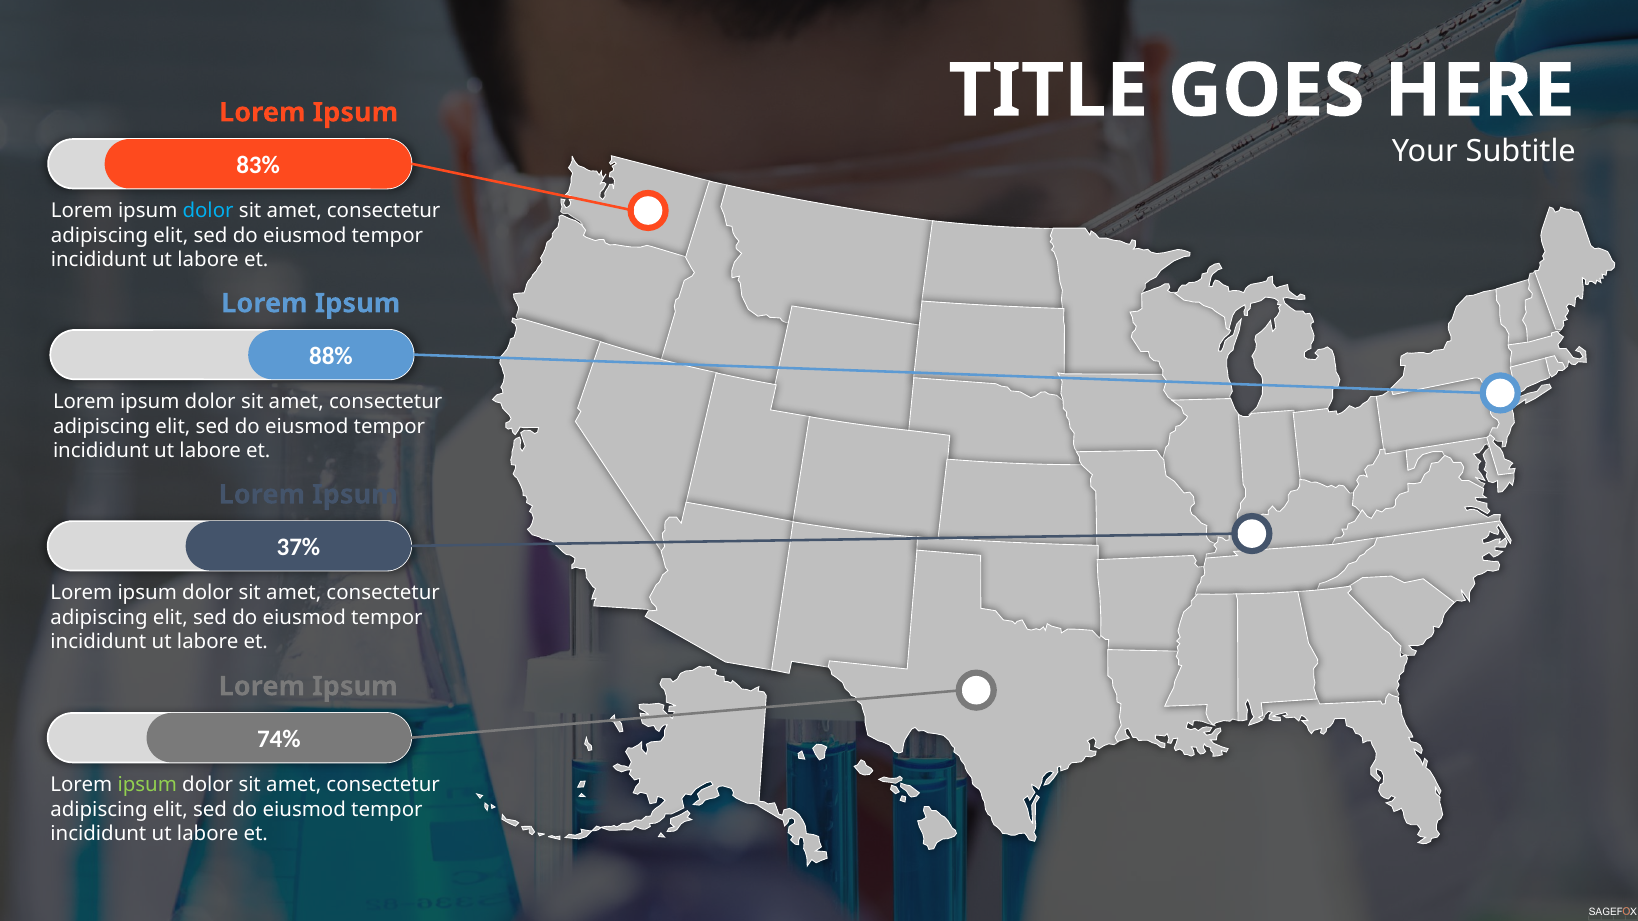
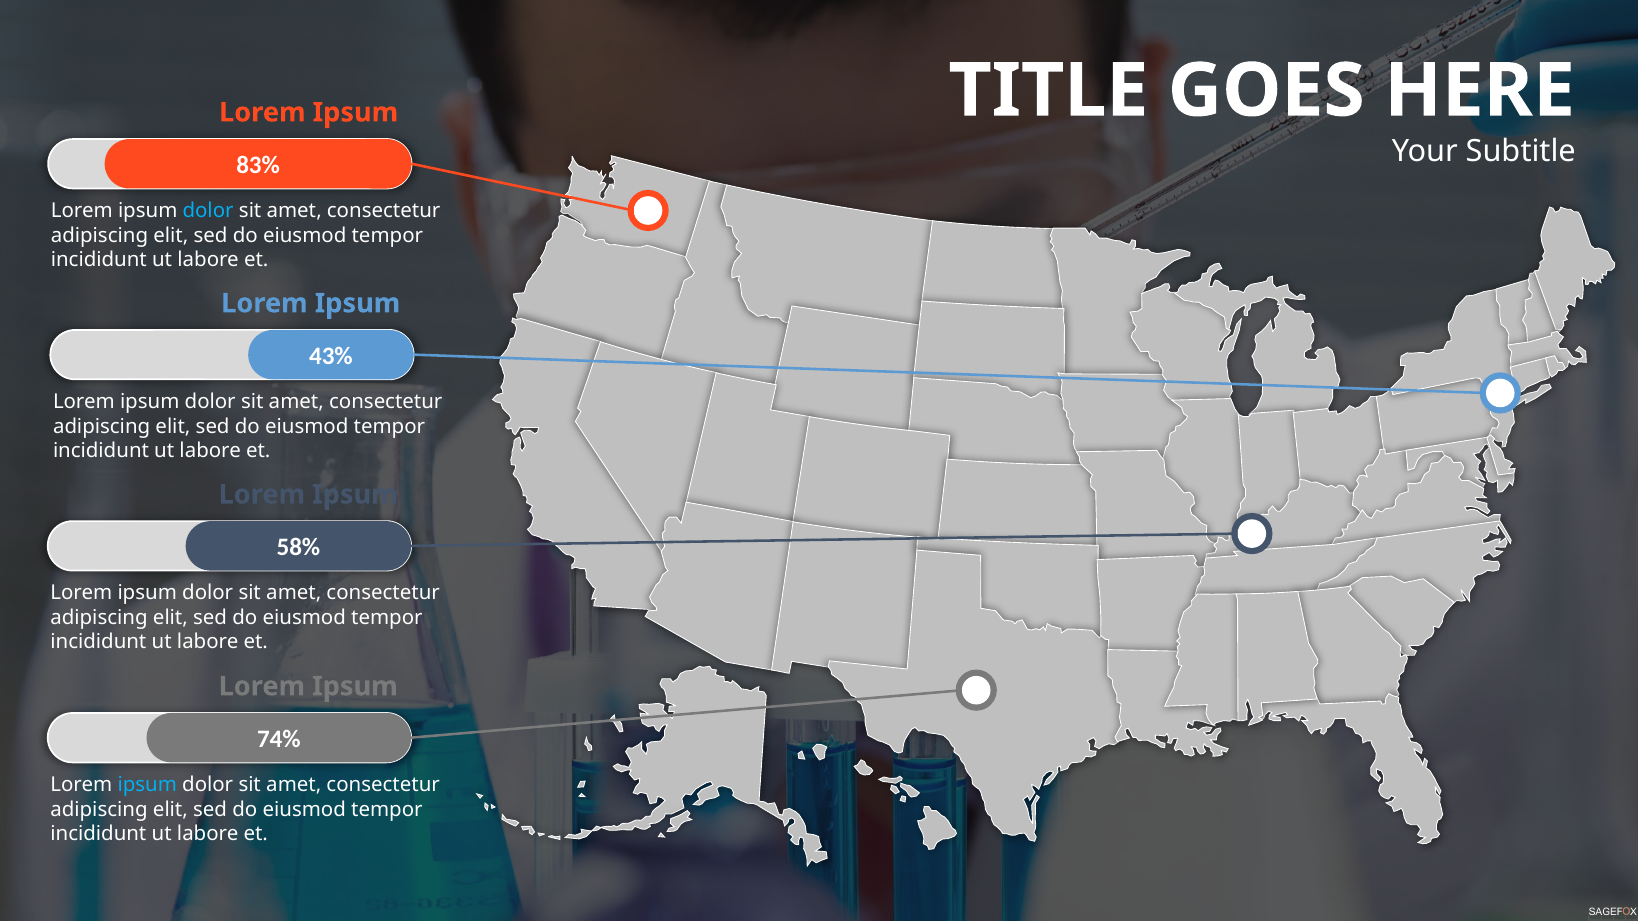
88%: 88% -> 43% (331, 356)
37%: 37% -> 58% (298, 548)
ipsum colour: light green -> light blue (147, 785)
